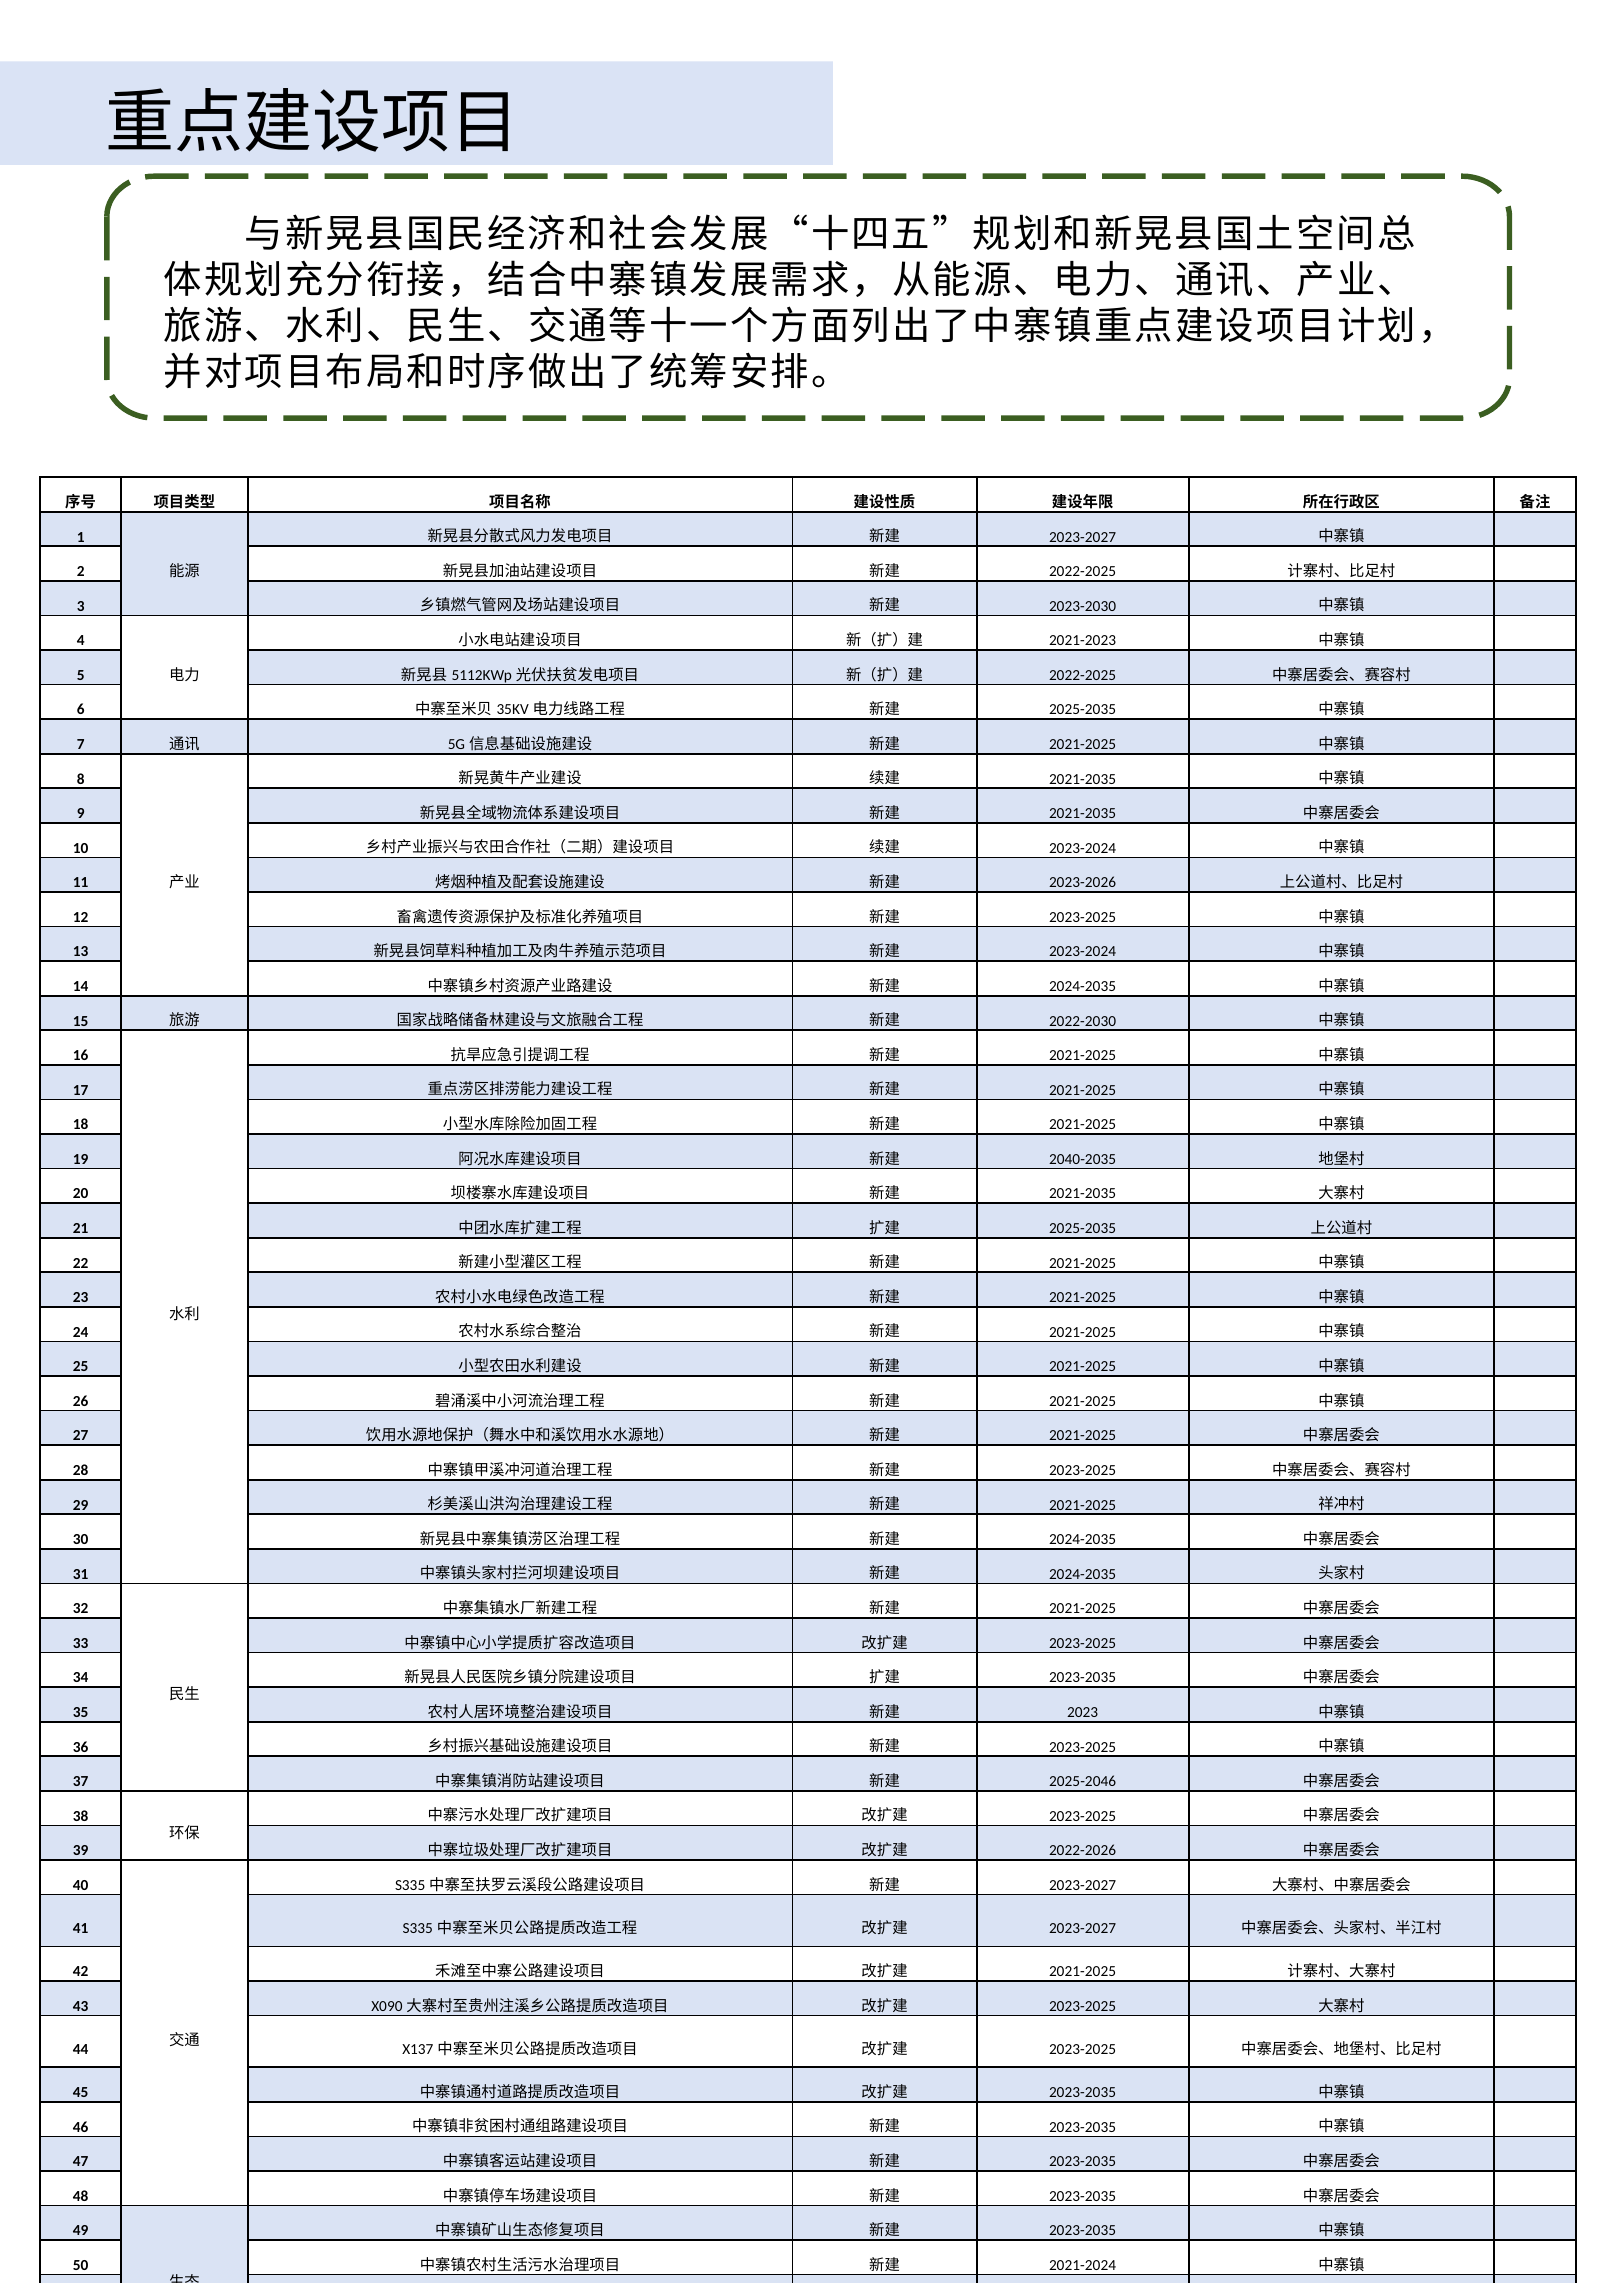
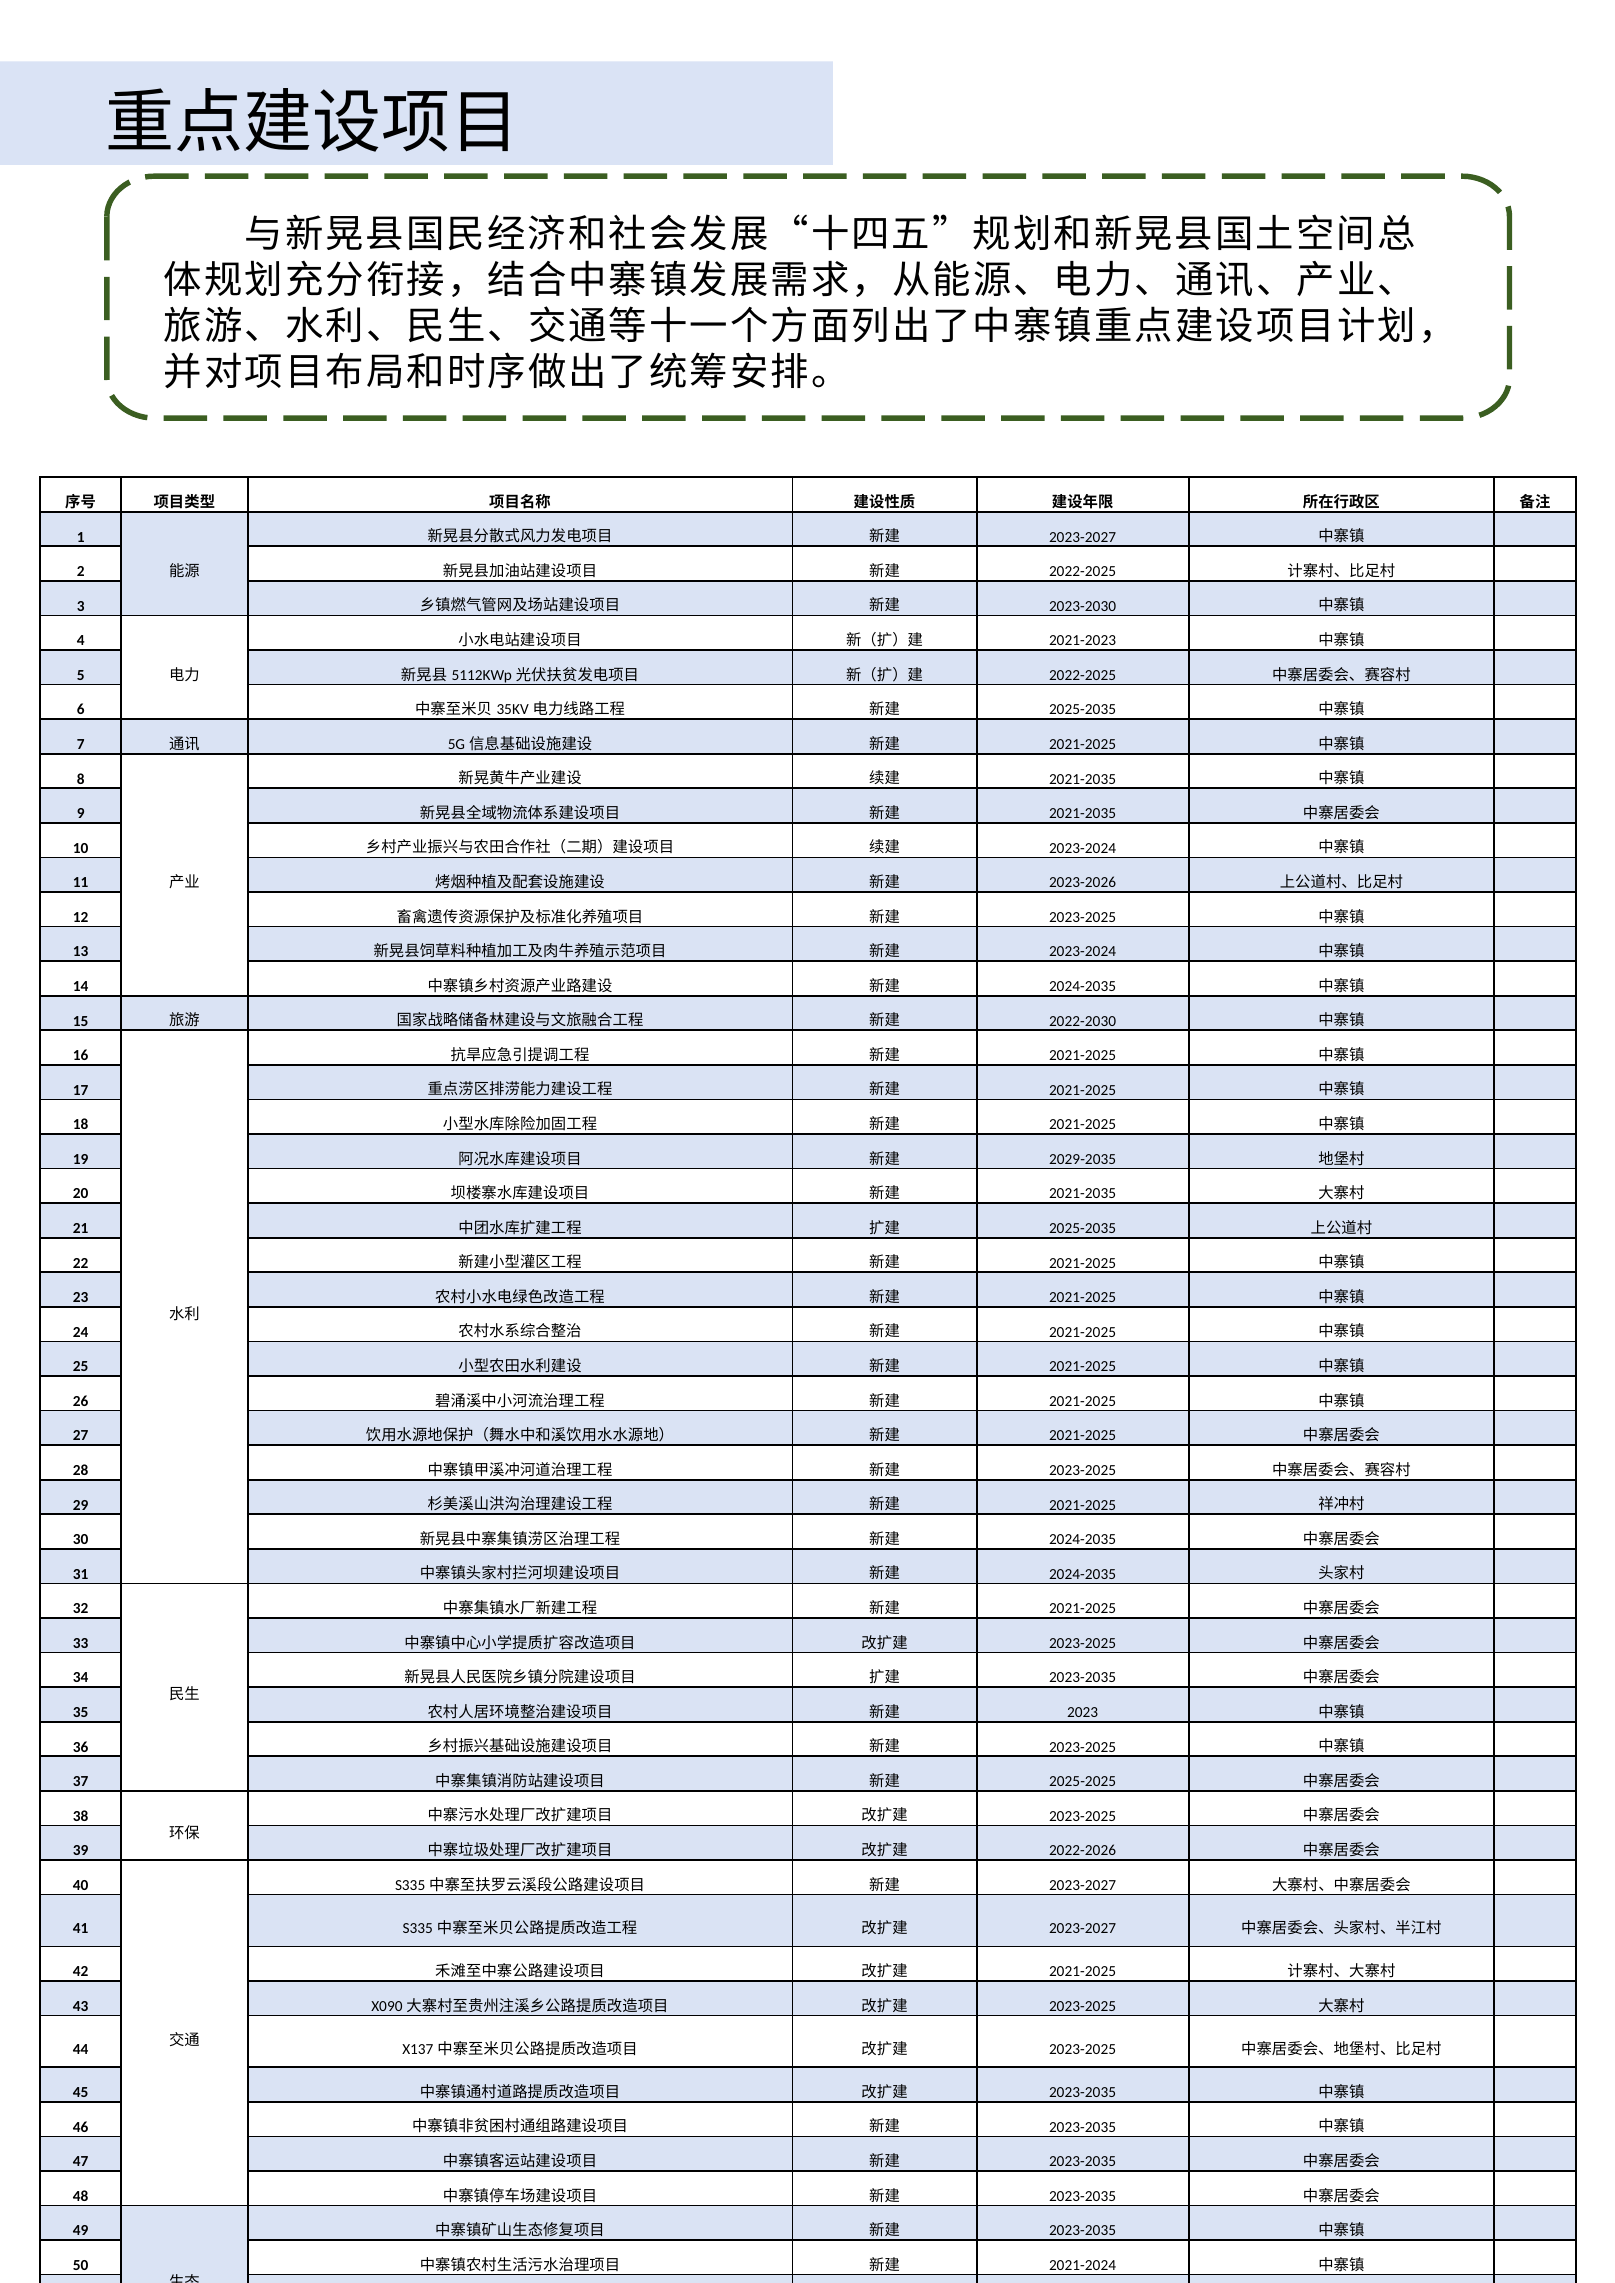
2040-2035: 2040-2035 -> 2029-2035 (1083, 1160)
2025-2046: 2025-2046 -> 2025-2025 (1083, 1782)
